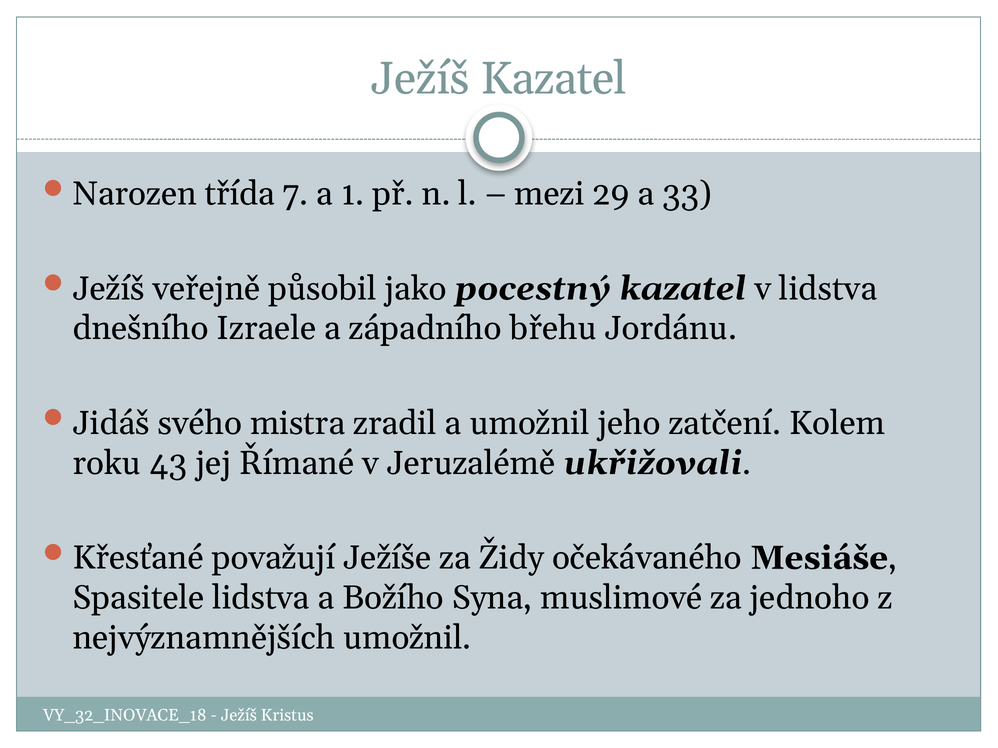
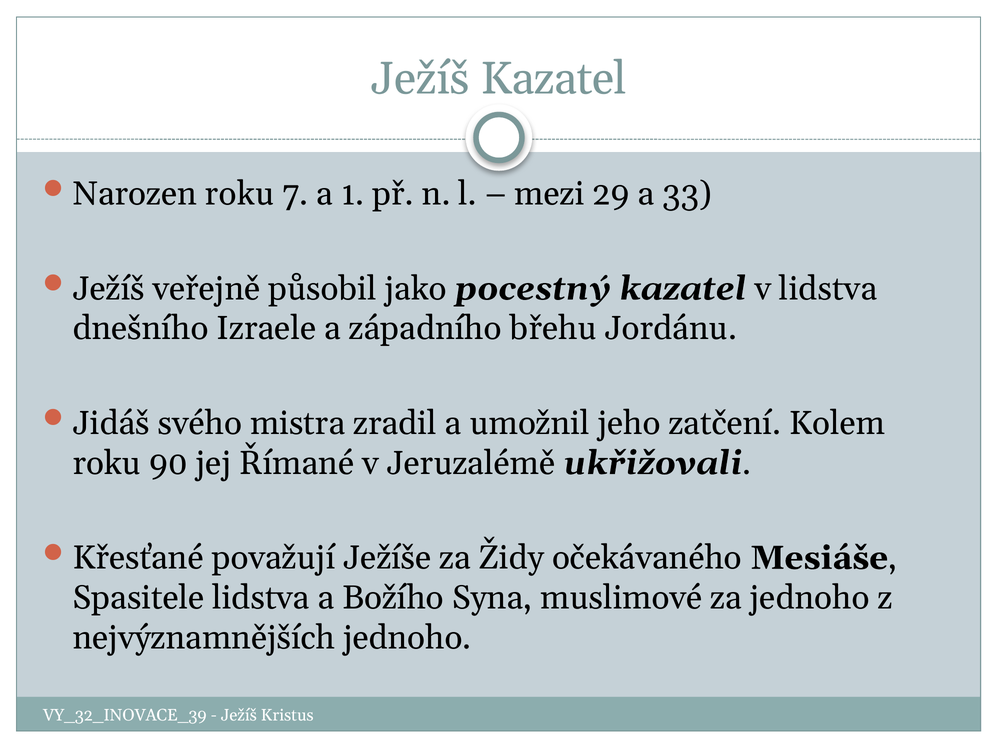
Narozen třída: třída -> roku (240, 194)
43: 43 -> 90 (169, 463)
nejvýznamnějších umožnil: umožnil -> jednoho (407, 638)
VY_32_INOVACE_18: VY_32_INOVACE_18 -> VY_32_INOVACE_39 (125, 716)
